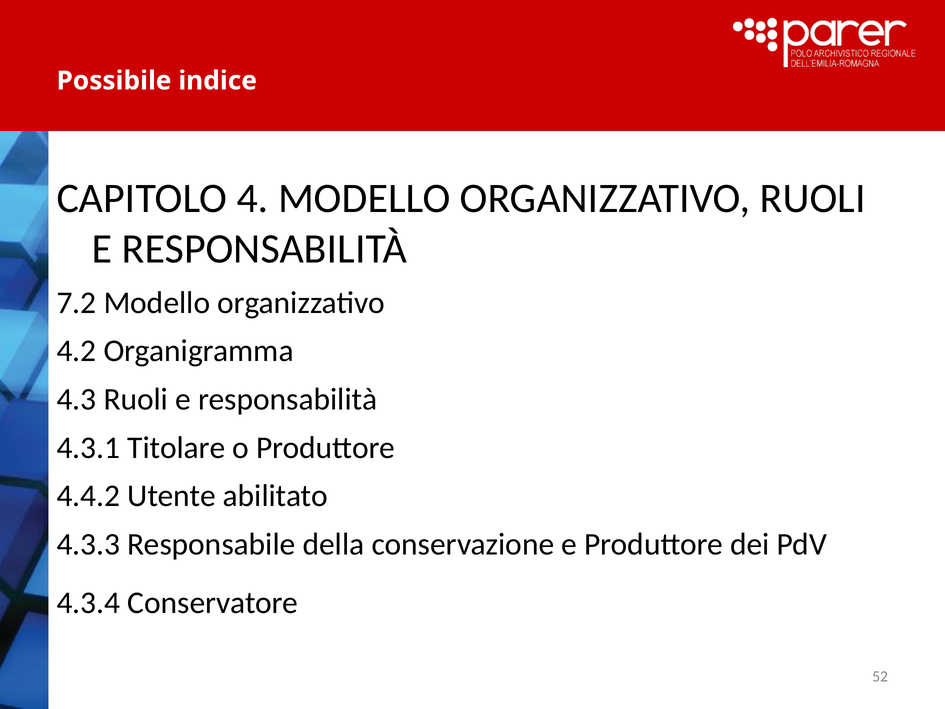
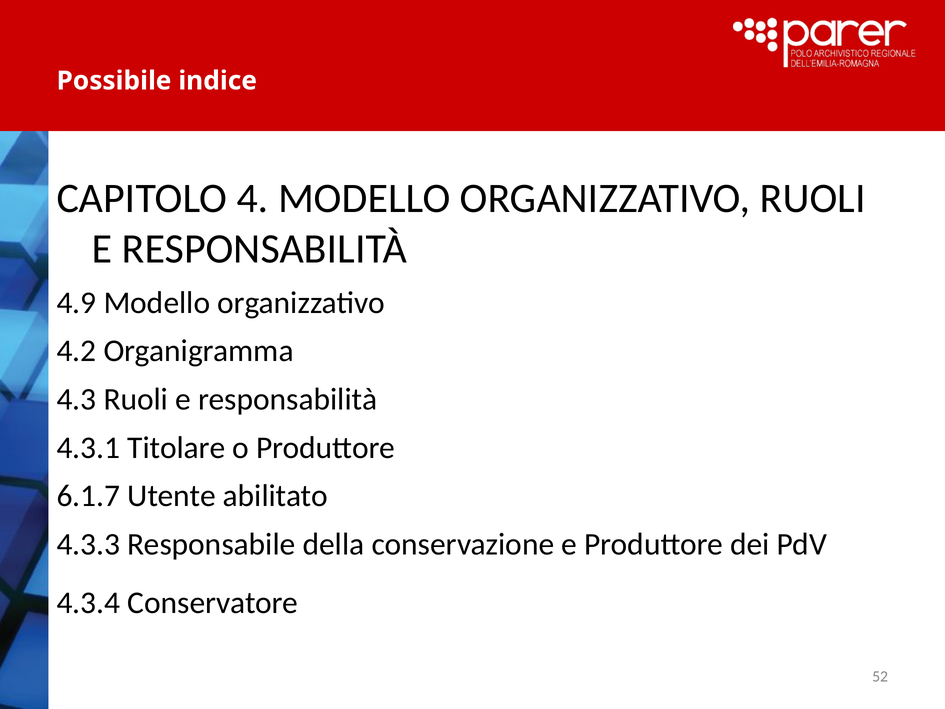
7.2: 7.2 -> 4.9 (76, 303)
4.4.2: 4.4.2 -> 6.1.7 (88, 496)
